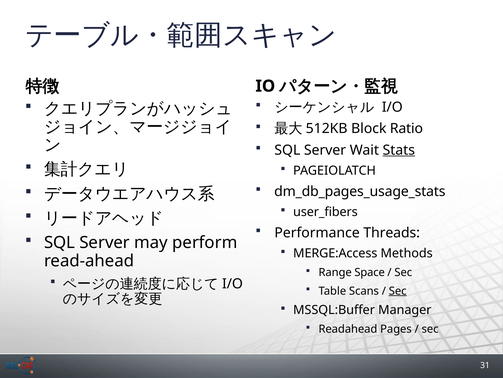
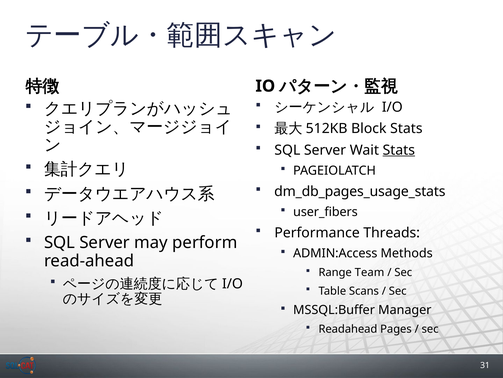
Block Ratio: Ratio -> Stats (406, 128)
MERGE:Access: MERGE:Access -> ADMIN:Access (335, 253)
Space: Space -> Team (370, 272)
Sec underline: present -> none (398, 290)
